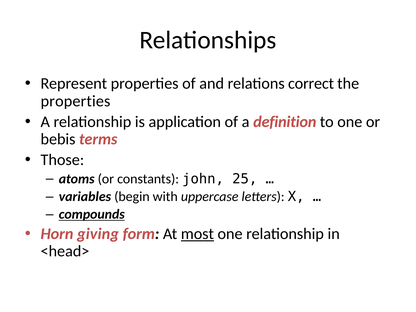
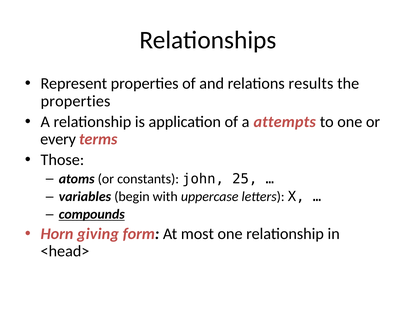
correct: correct -> results (311, 84)
definition: definition -> attempts (285, 122)
bebis: bebis -> every (58, 139)
most underline: present -> none (197, 234)
